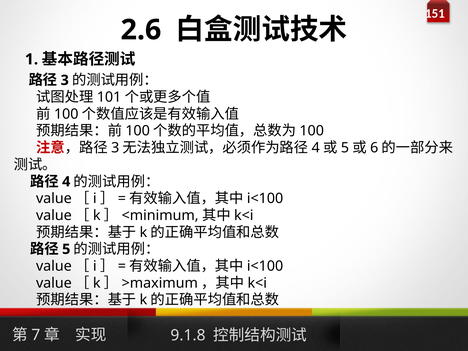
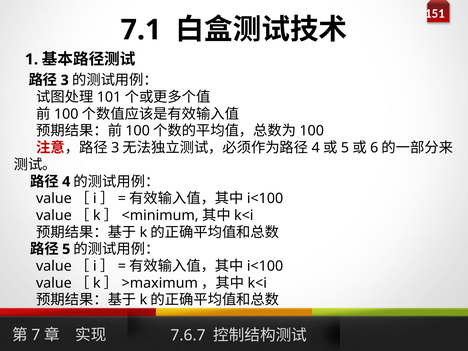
2.6: 2.6 -> 7.1 (141, 30)
9.1.8: 9.1.8 -> 7.6.7 (188, 335)
